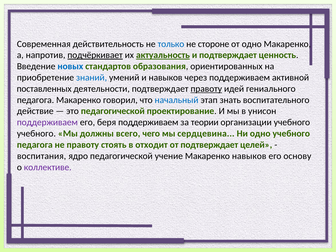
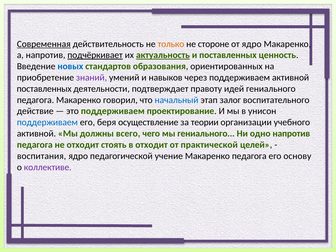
Современная underline: none -> present (44, 44)
только colour: blue -> orange (171, 44)
от одно: одно -> ядро (252, 44)
и подтверждает: подтверждает -> поставленных (228, 55)
знаний colour: blue -> purple (92, 78)
правоту underline: present -> none (206, 89)
знать: знать -> залог (230, 100)
это педагогической: педагогической -> поддерживаем (113, 111)
поддерживаем colour: purple -> blue (47, 122)
беря поддерживаем: поддерживаем -> осуществление (148, 122)
учебного: учебного -> активной (36, 134)
мы сердцевина: сердцевина -> гениального (206, 134)
одно учебного: учебного -> напротив (291, 134)
не правоту: правоту -> отходит (83, 145)
от подтверждает: подтверждает -> практической (209, 145)
Макаренко навыков: навыков -> педагога (249, 156)
